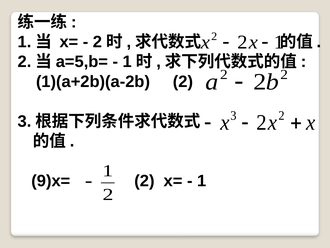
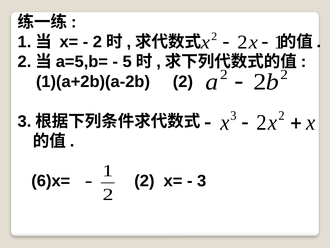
1: 1 -> 5 (127, 62)
9)x=: 9)x= -> 6)x= (51, 180)
1: 1 -> 3 (202, 180)
